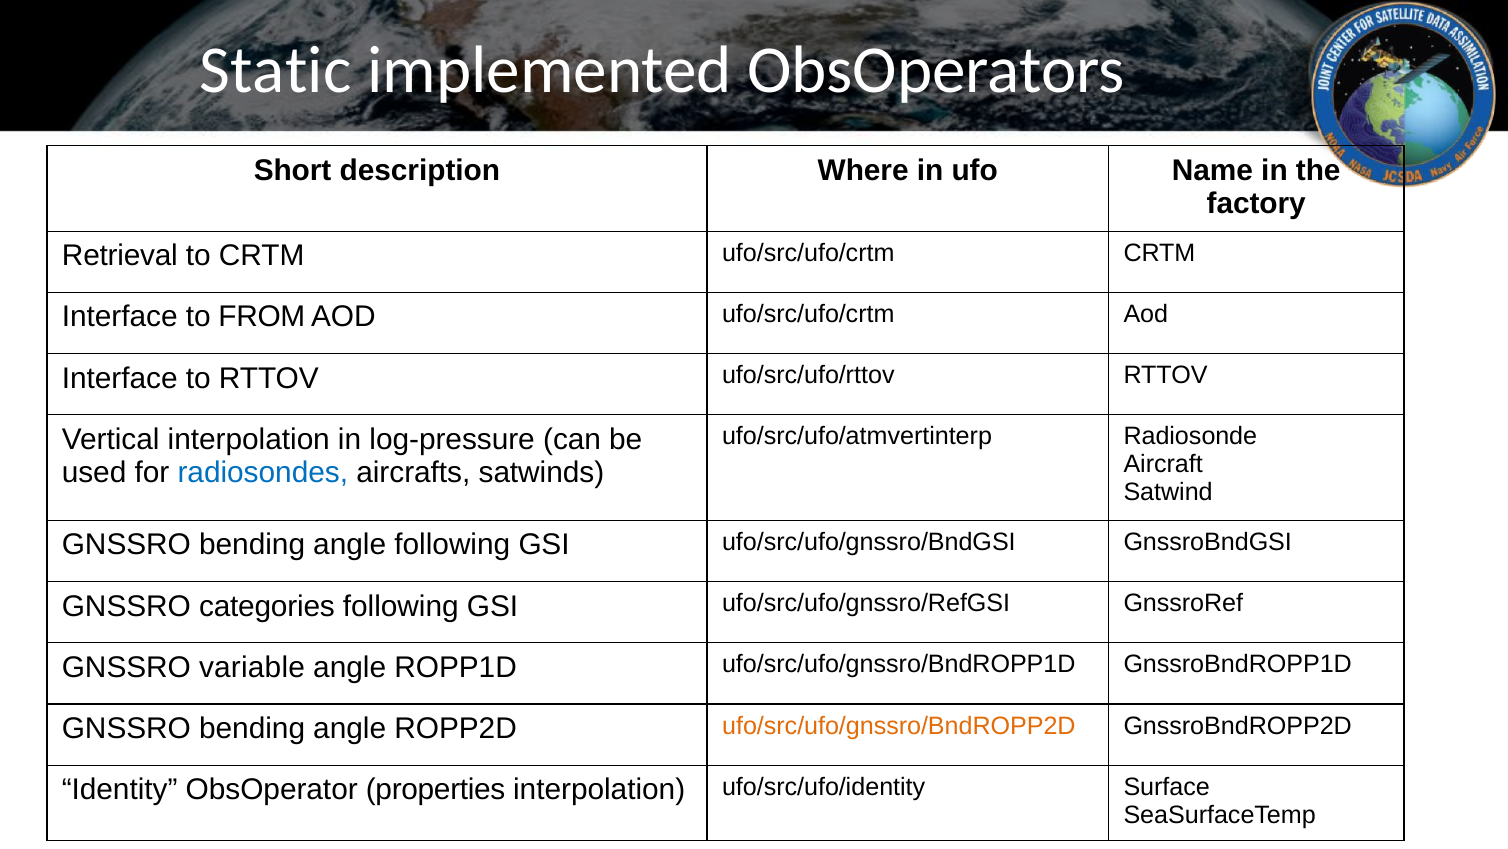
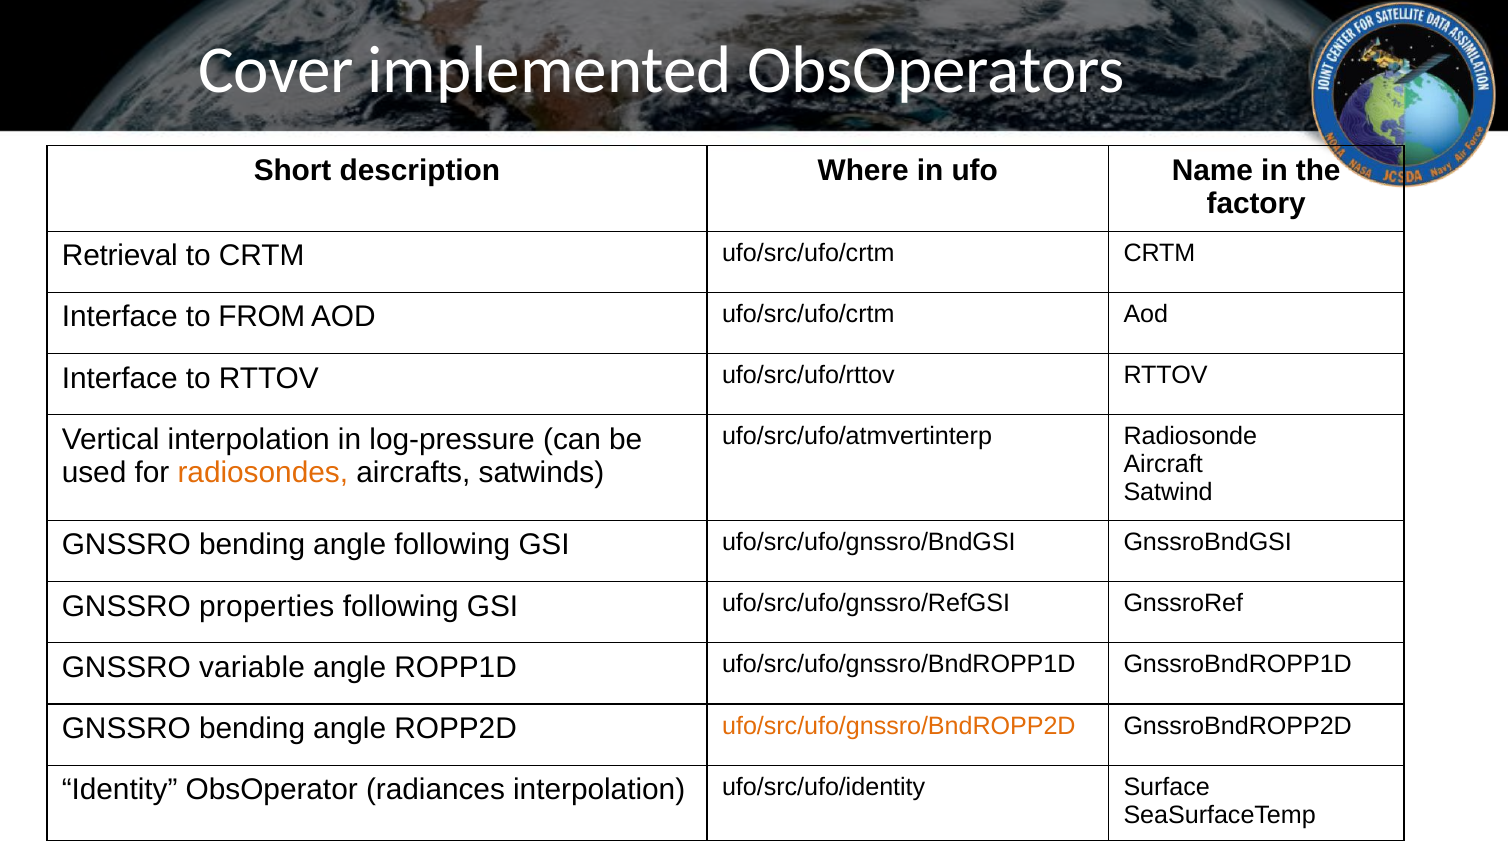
Static: Static -> Cover (276, 70)
radiosondes colour: blue -> orange (263, 472)
categories: categories -> properties (267, 606)
properties: properties -> radiances (436, 789)
